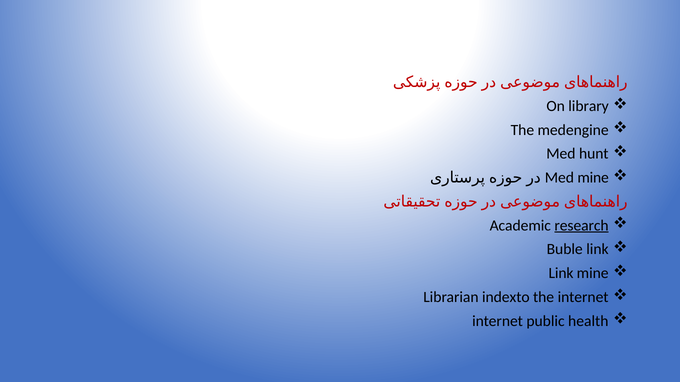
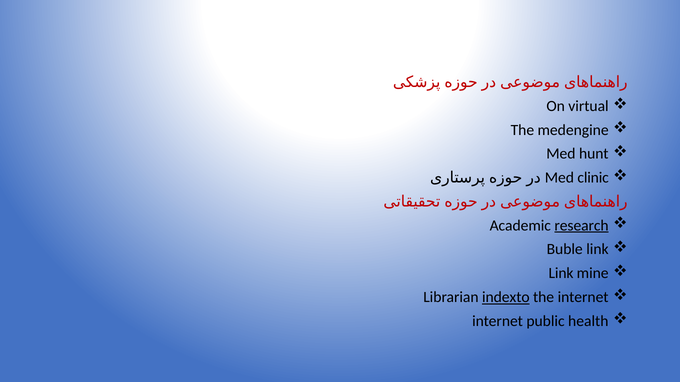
library: library -> virtual (589, 106)
Med mine: mine -> clinic (593, 178)
indexto underline: none -> present (506, 297)
